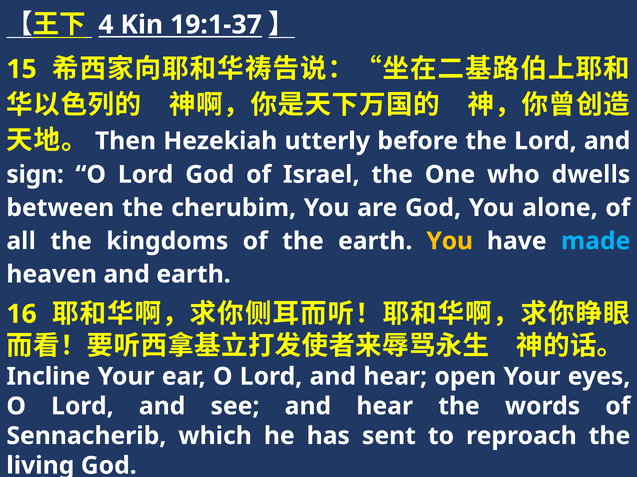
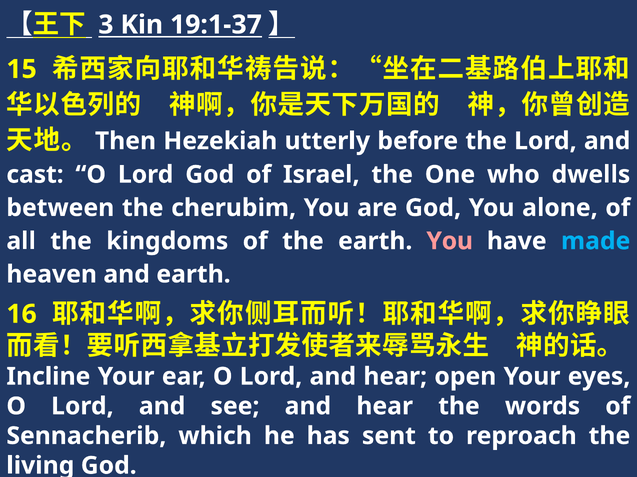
4: 4 -> 3 (106, 25)
sign: sign -> cast (35, 175)
You colour: yellow -> pink (450, 241)
